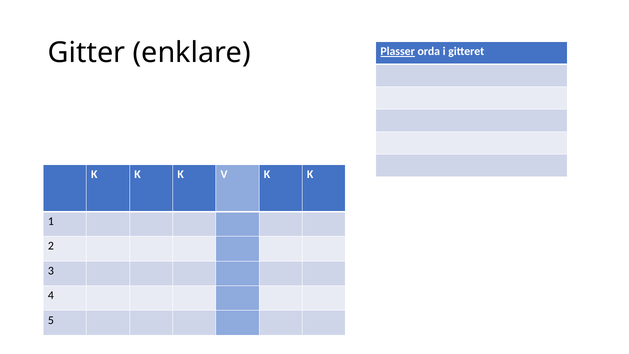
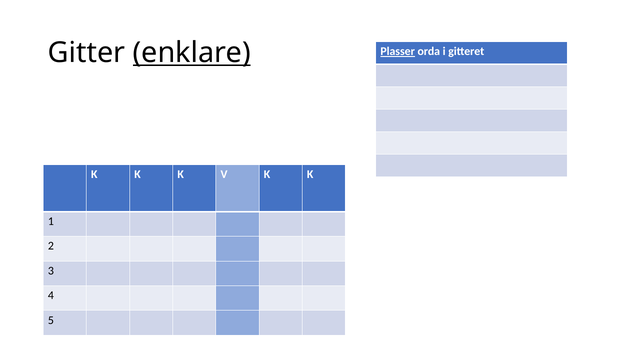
enklare underline: none -> present (192, 53)
